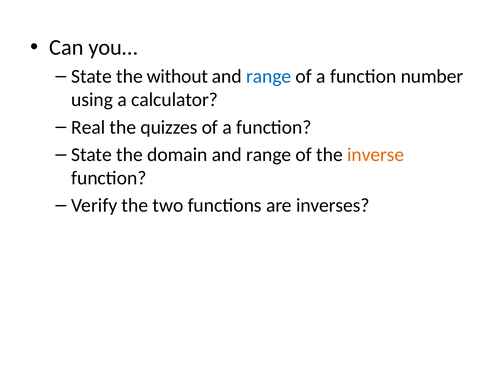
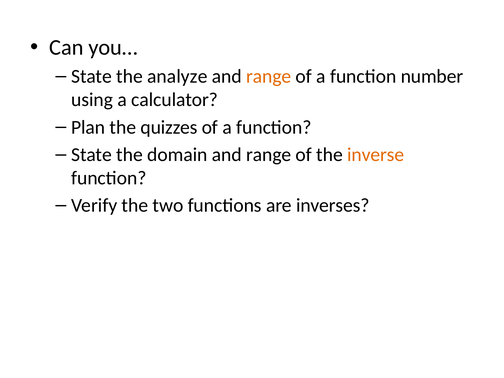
without: without -> analyze (177, 76)
range colour: blue -> orange (269, 76)
Real: Real -> Plan (88, 127)
